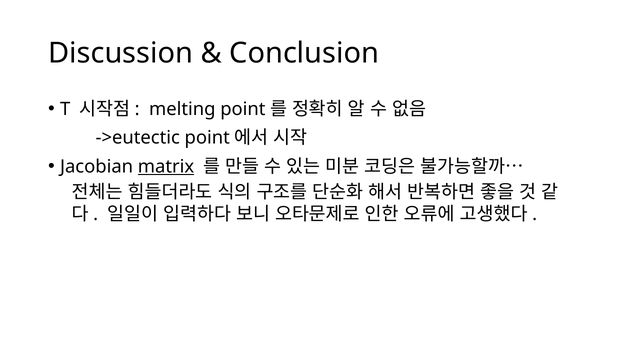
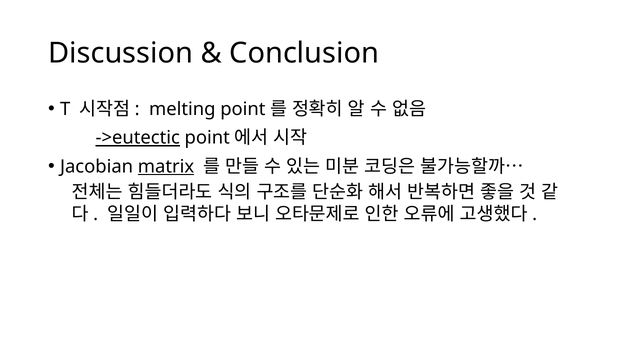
->eutectic underline: none -> present (138, 138)
